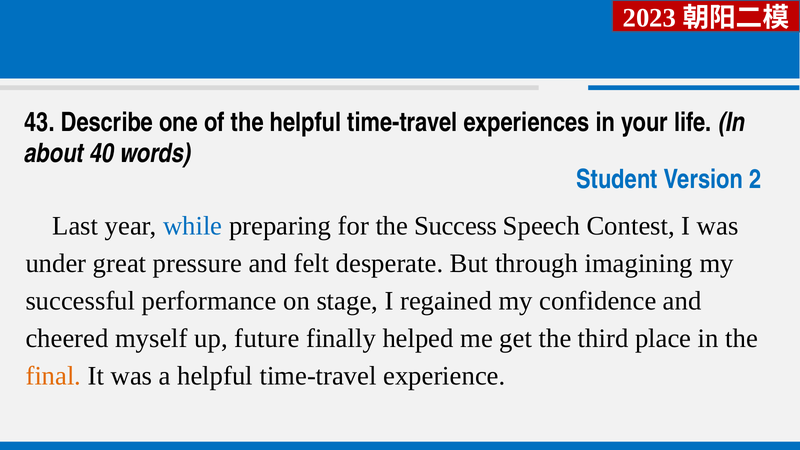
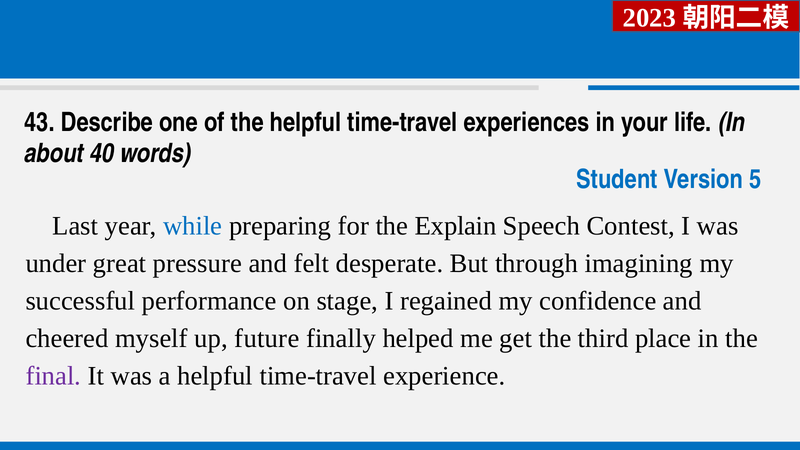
2: 2 -> 5 (755, 179)
Success: Success -> Explain (456, 226)
final colour: orange -> purple (53, 376)
